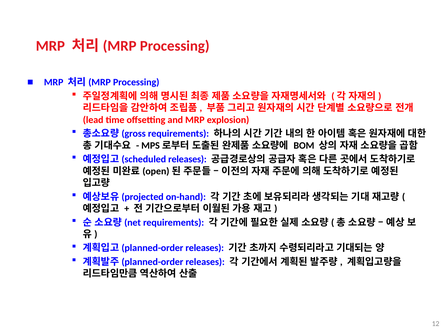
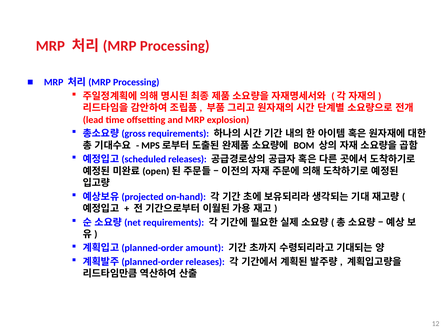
releases: releases -> amount (205, 249)
